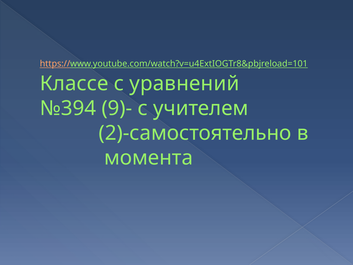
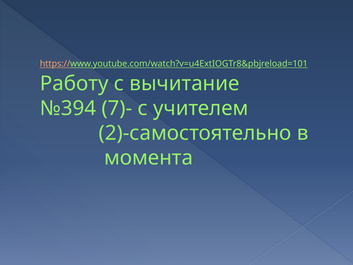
Классе: Классе -> Работу (74, 84)
уравнений: уравнений -> вычитание (184, 84)
9)-: 9)- -> 7)- (117, 108)
